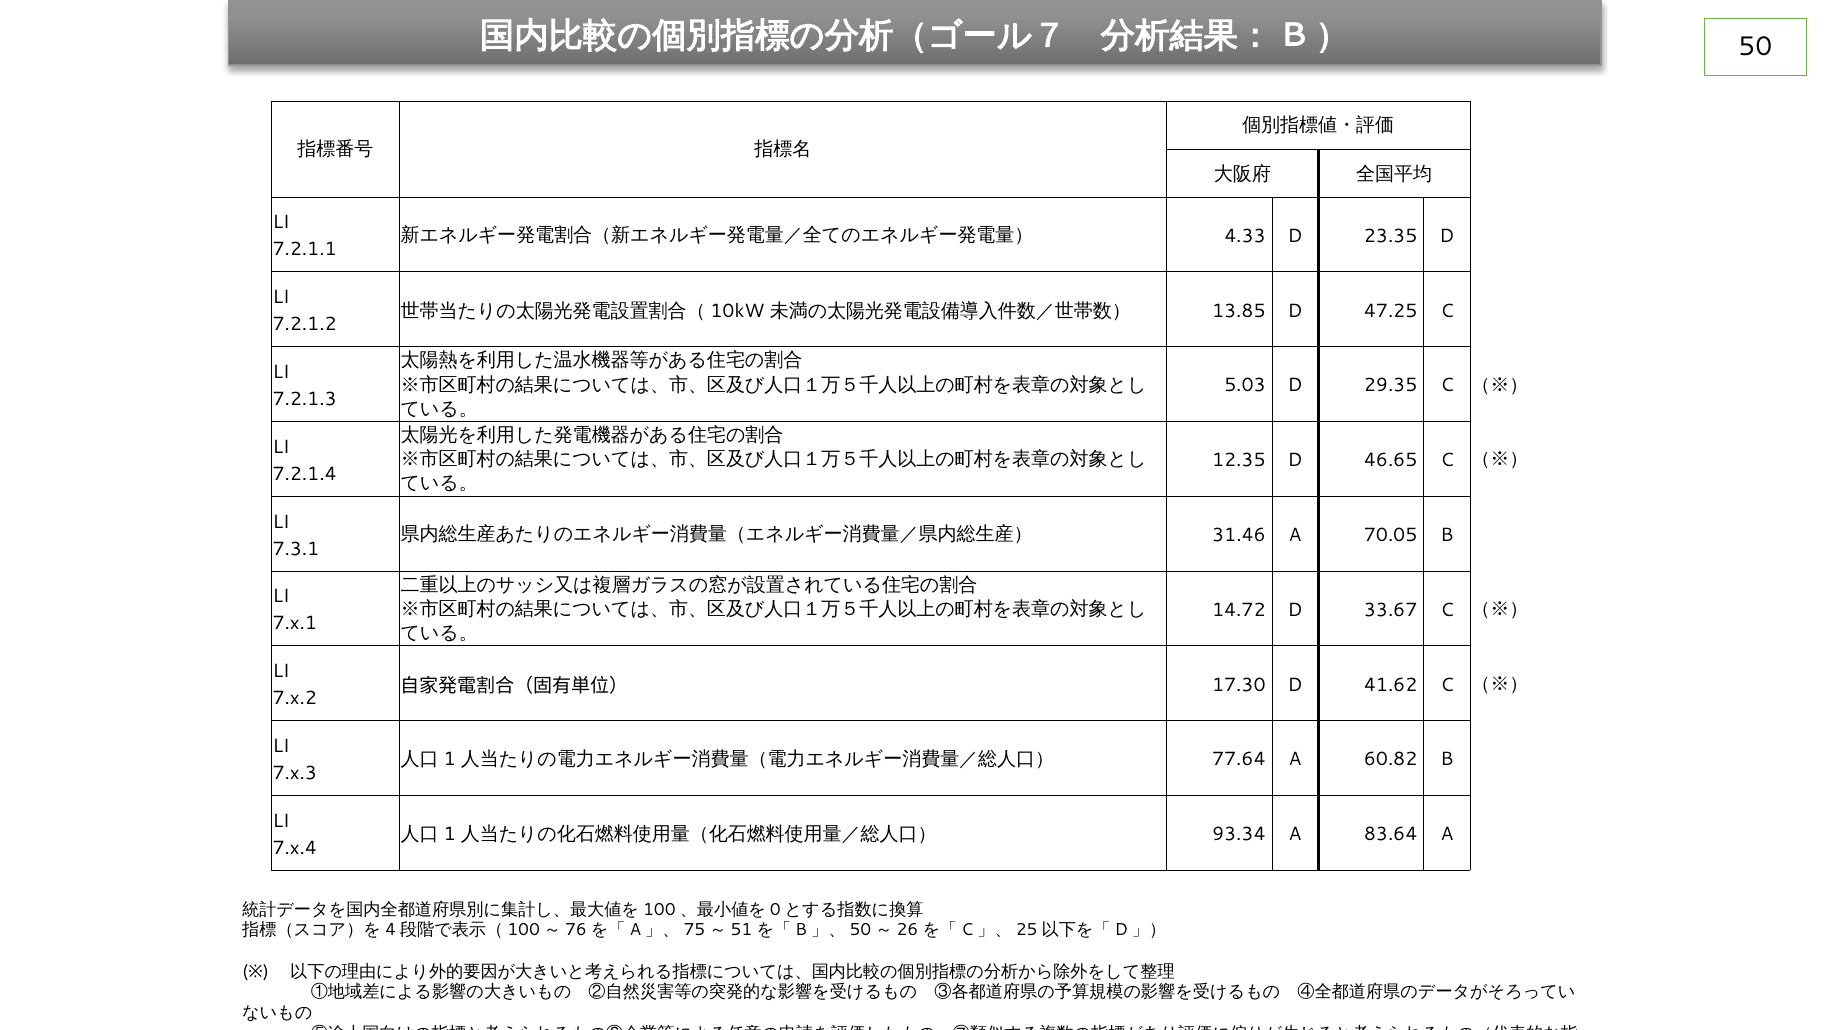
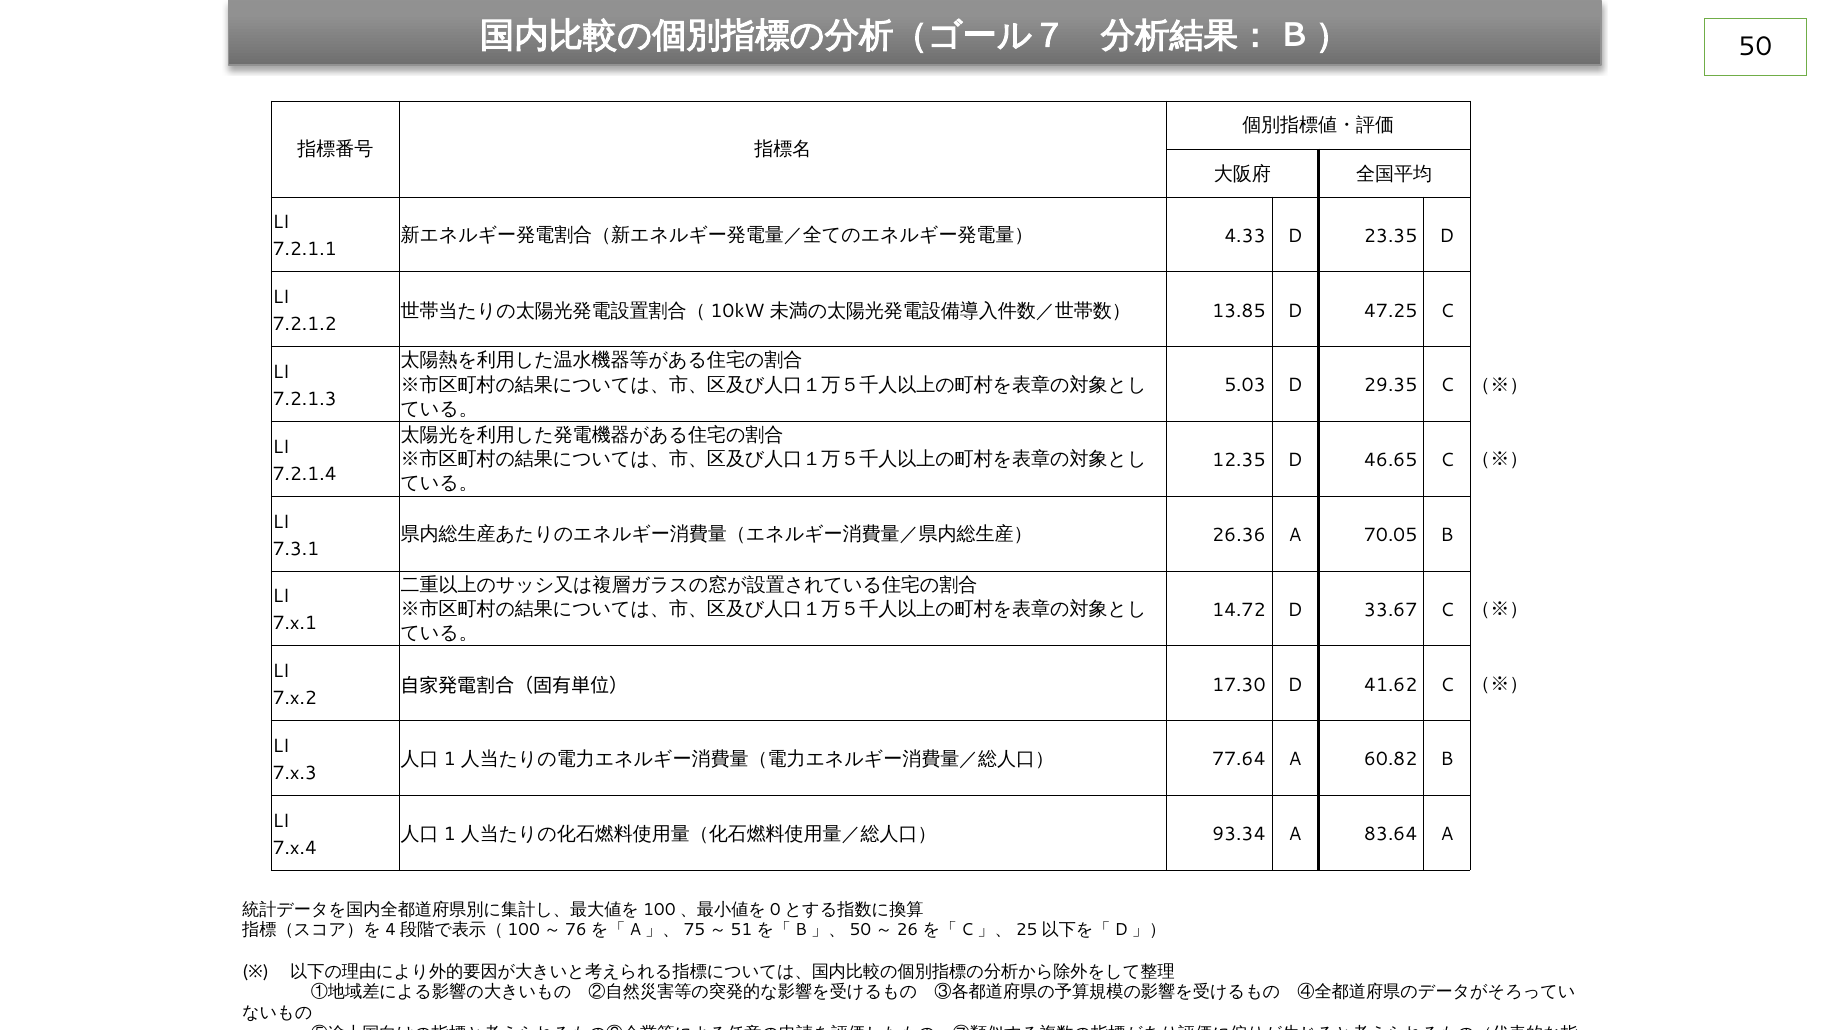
31.46: 31.46 -> 26.36 (1239, 535)
